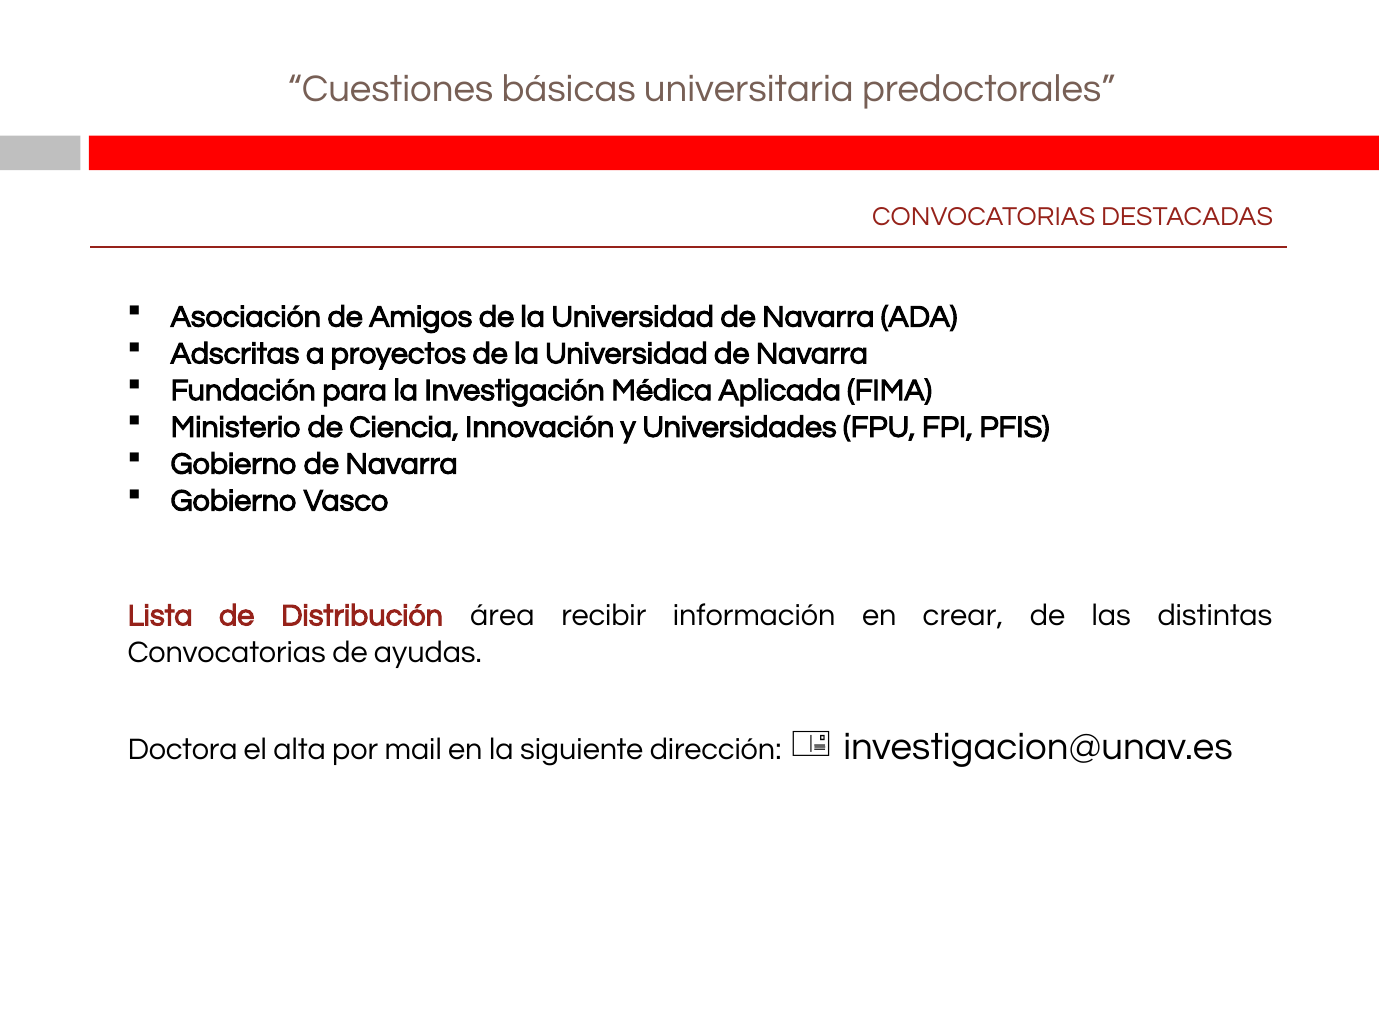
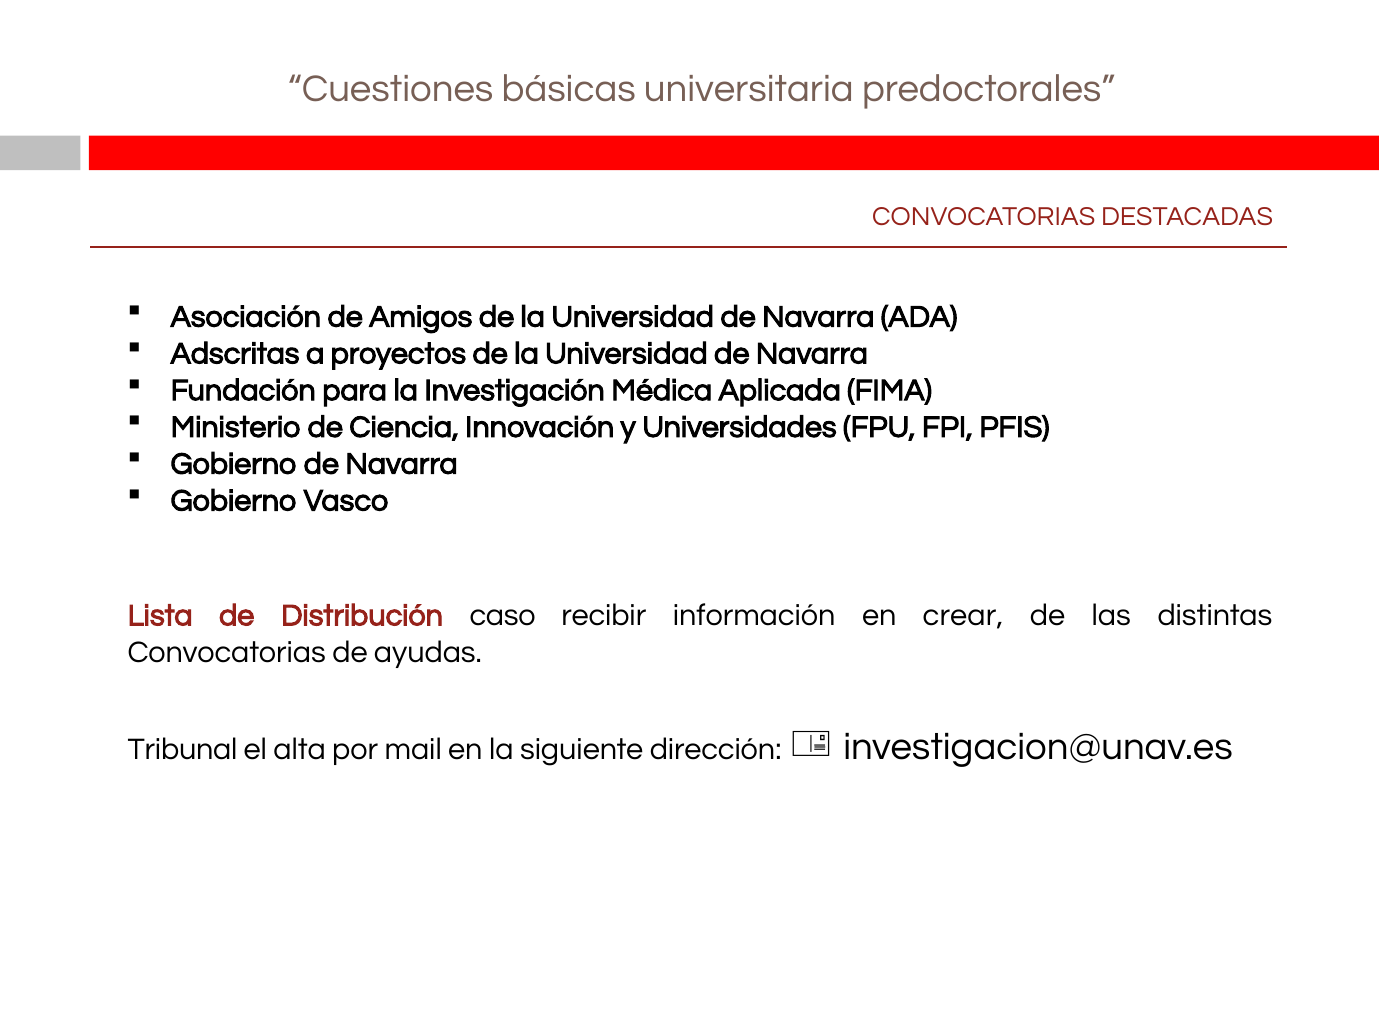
área: área -> caso (503, 615)
Doctora: Doctora -> Tribunal (183, 749)
